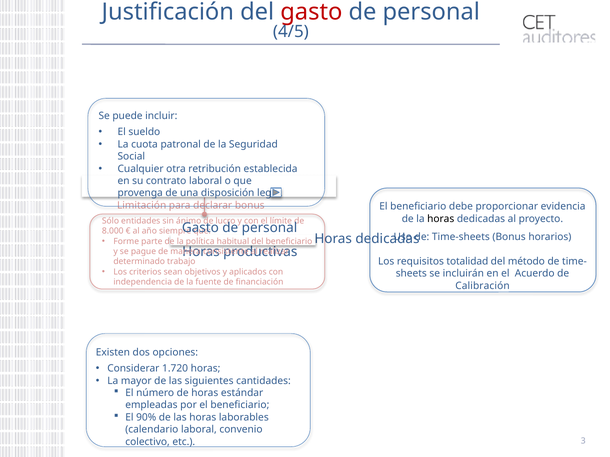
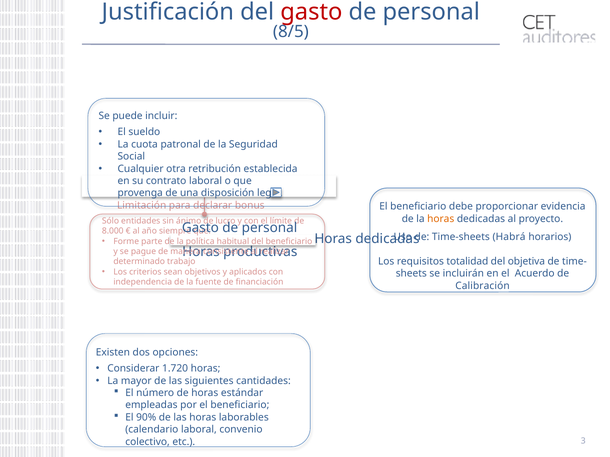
4/5: 4/5 -> 8/5 (291, 32)
horas colour: black -> orange (441, 219)
Time-sheets Bonus: Bonus -> Habrá (509, 237)
método: método -> objetiva (526, 262)
